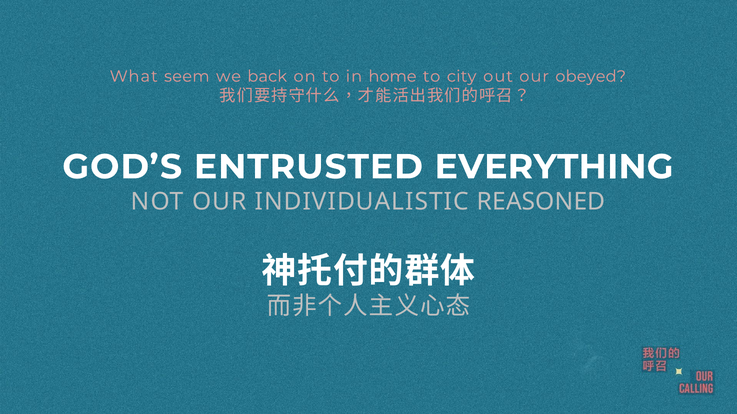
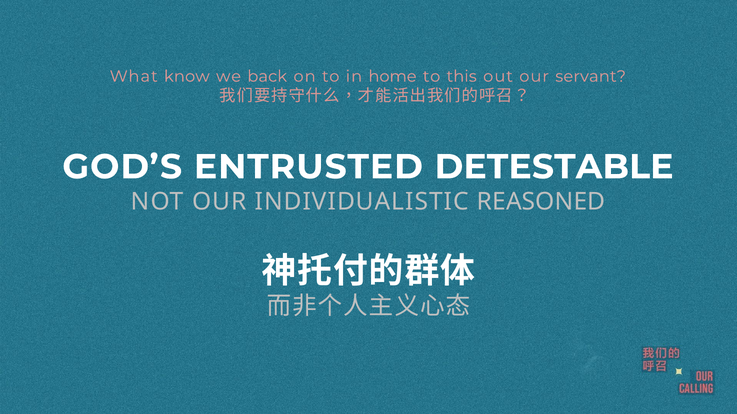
seem: seem -> know (187, 76)
city: city -> this (462, 76)
obeyed: obeyed -> servant (591, 76)
EVERYTHING: EVERYTHING -> DETESTABLE (554, 167)
